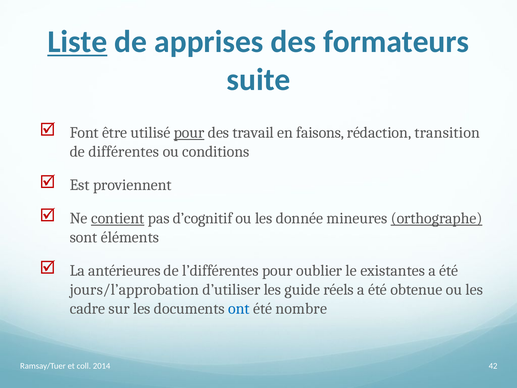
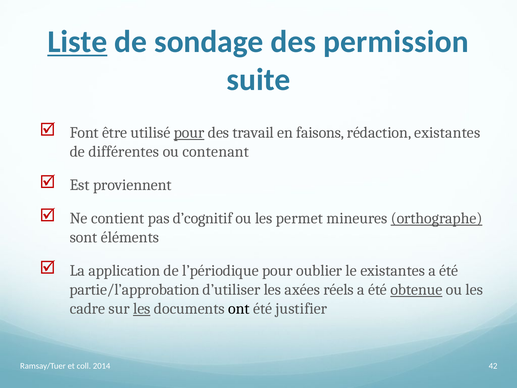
apprises: apprises -> sondage (209, 42)
formateurs: formateurs -> permission (396, 42)
rédaction transition: transition -> existantes (447, 133)
conditions: conditions -> contenant (216, 152)
contient underline: present -> none (118, 218)
donnée: donnée -> permet (299, 218)
antérieures: antérieures -> application (124, 271)
l’différentes: l’différentes -> l’périodique (220, 271)
jours/l’approbation: jours/l’approbation -> partie/l’approbation (135, 289)
guide: guide -> axées (302, 289)
obtenue underline: none -> present (416, 289)
les underline: none -> present (142, 308)
ont colour: blue -> black (239, 308)
nombre: nombre -> justifier (301, 308)
